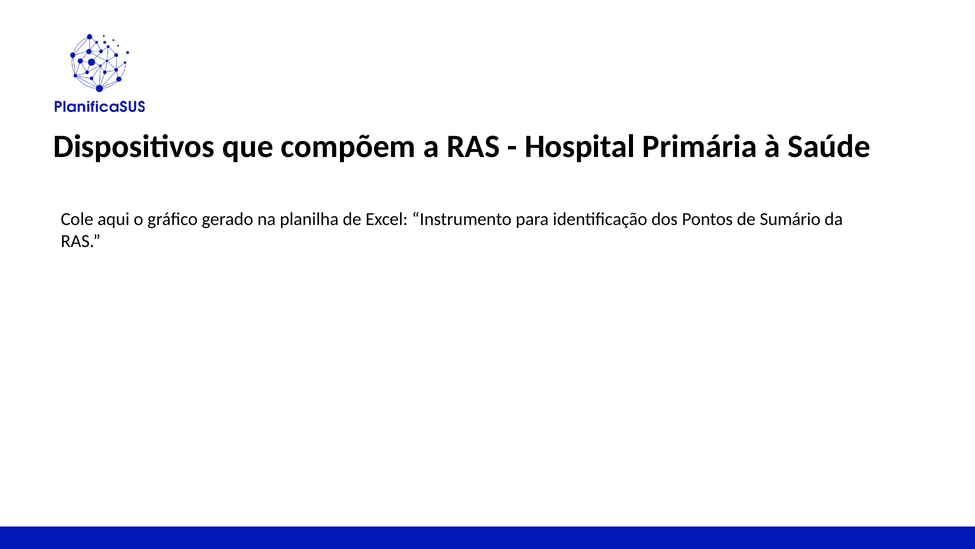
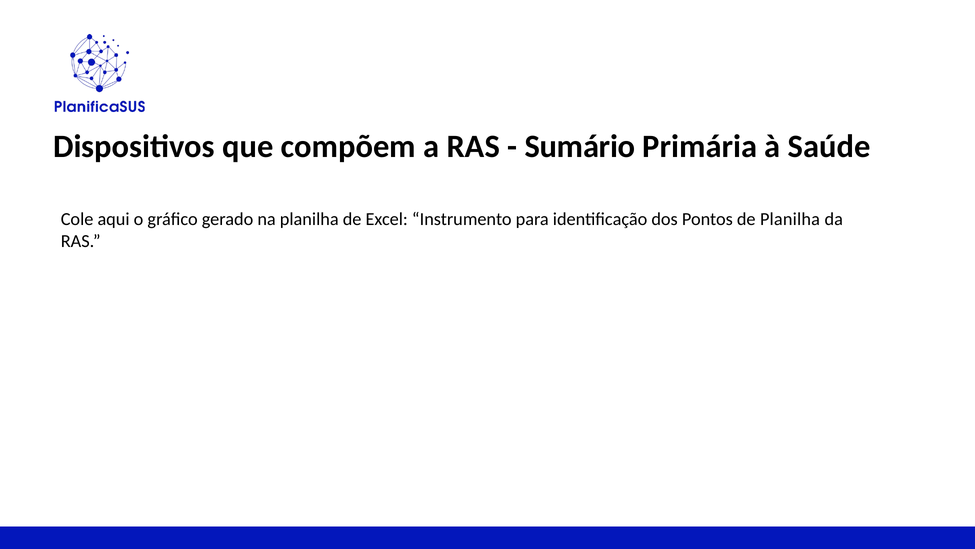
Hospital: Hospital -> Sumário (580, 146)
de Sumário: Sumário -> Planilha (790, 219)
